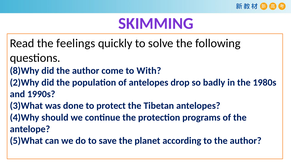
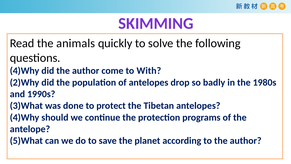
feelings: feelings -> animals (76, 43)
8)Why: 8)Why -> 4)Why (25, 71)
